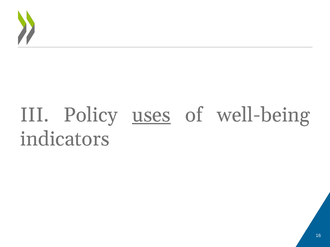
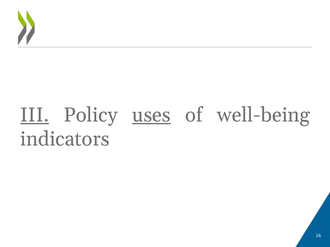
III underline: none -> present (35, 115)
